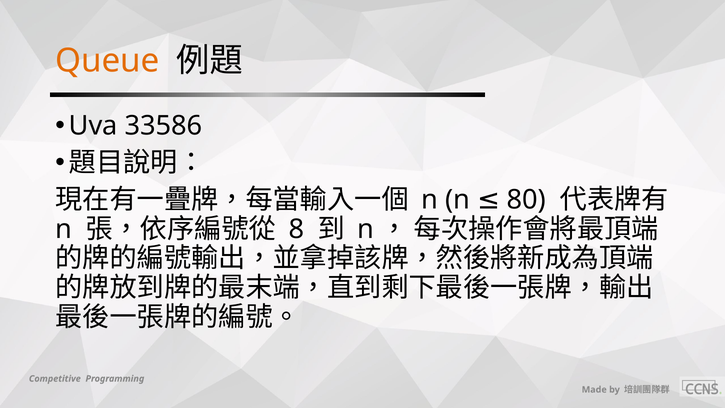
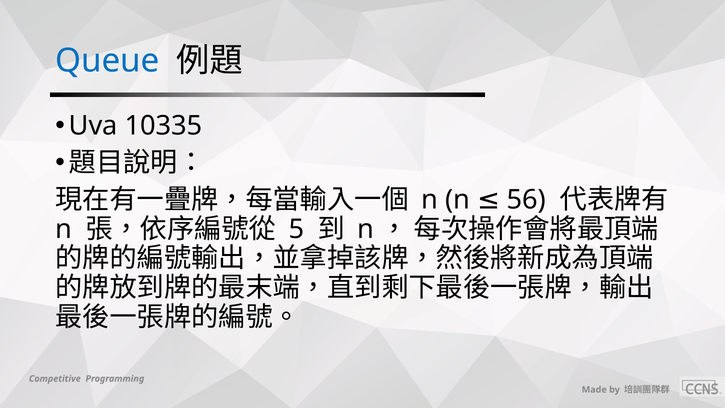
Queue colour: orange -> blue (108, 61)
33586: 33586 -> 10335 (164, 126)
80: 80 -> 56 (527, 200)
8: 8 -> 5 (296, 229)
